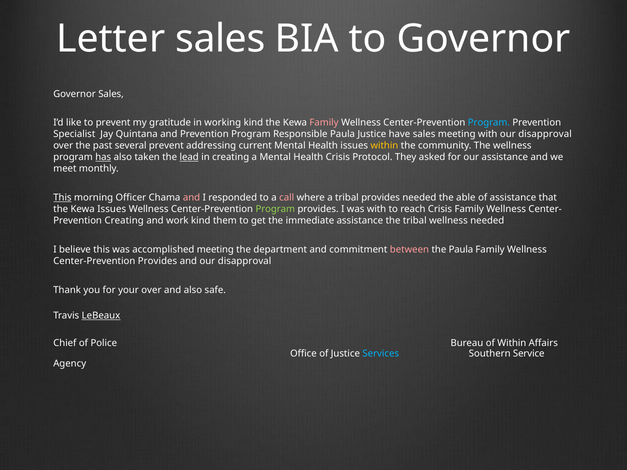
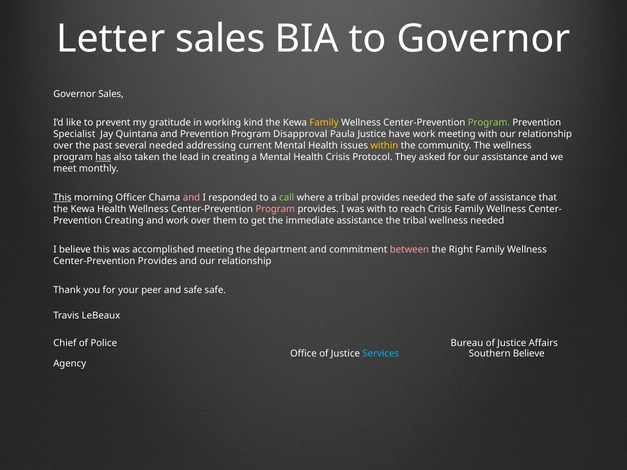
Family colour: pink -> yellow (324, 123)
Program colour: light blue -> light green (489, 123)
Responsible: Responsible -> Disapproval (300, 134)
have sales: sales -> work (424, 134)
with our disapproval: disapproval -> relationship (545, 134)
several prevent: prevent -> needed (166, 146)
lead underline: present -> none (189, 157)
call colour: pink -> light green (287, 198)
the able: able -> safe (466, 198)
Kewa Issues: Issues -> Health (112, 209)
Program colour: light green -> pink (275, 209)
work kind: kind -> over (201, 221)
the Paula: Paula -> Right (461, 250)
and our disapproval: disapproval -> relationship (245, 261)
your over: over -> peer (151, 290)
and also: also -> safe (193, 290)
LeBeaux underline: present -> none (101, 316)
Bureau of Within: Within -> Justice (512, 343)
Southern Service: Service -> Believe (529, 354)
